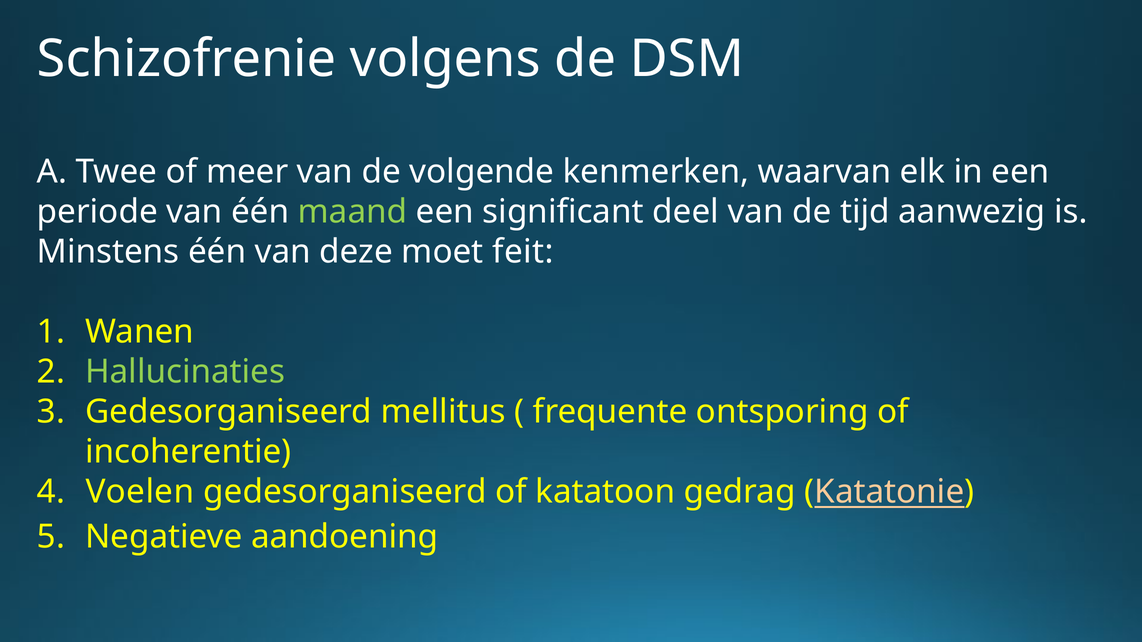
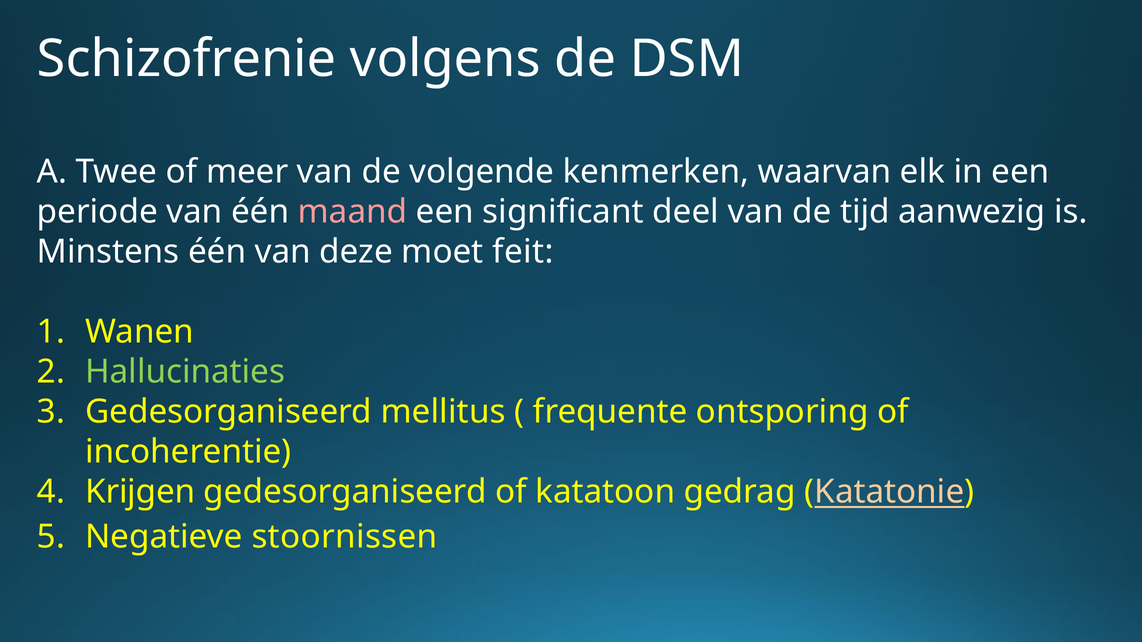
maand colour: light green -> pink (353, 212)
Voelen: Voelen -> Krijgen (140, 492)
aandoening: aandoening -> stoornissen (344, 537)
